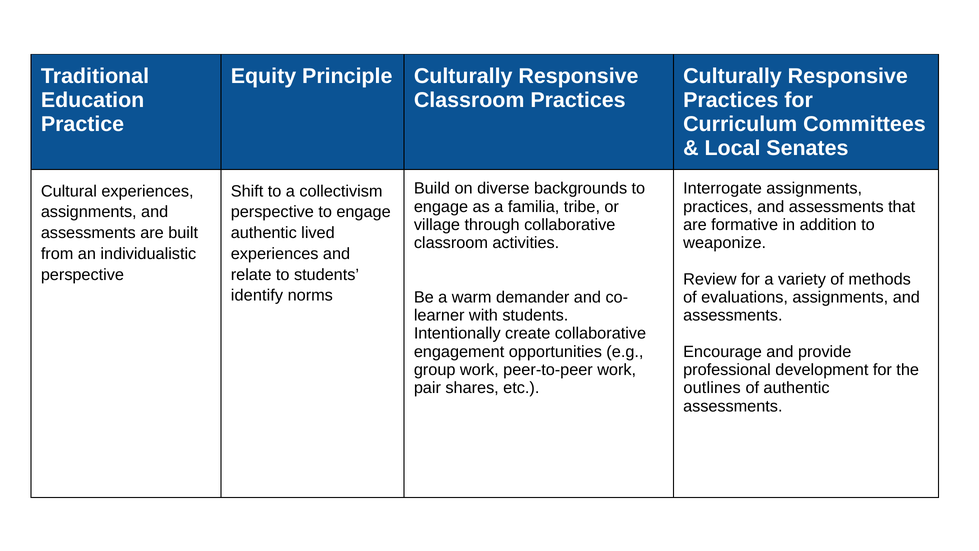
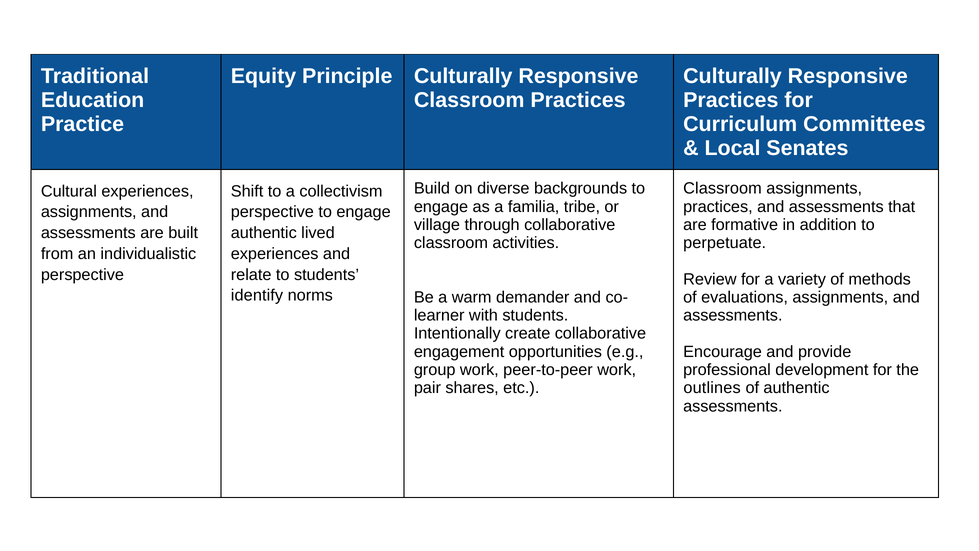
Interrogate: Interrogate -> Classroom (723, 188)
weaponize: weaponize -> perpetuate (725, 243)
